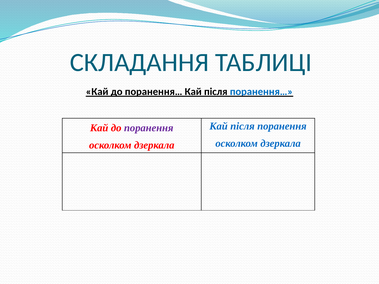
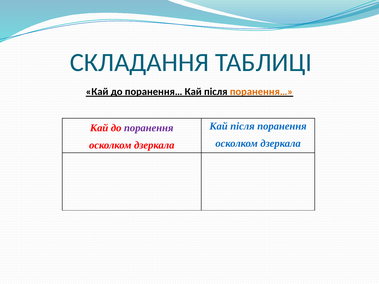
поранення… colour: blue -> orange (261, 92)
